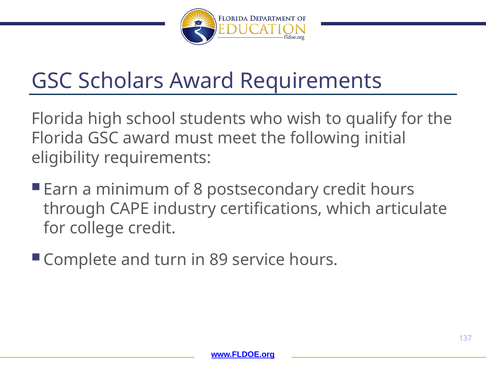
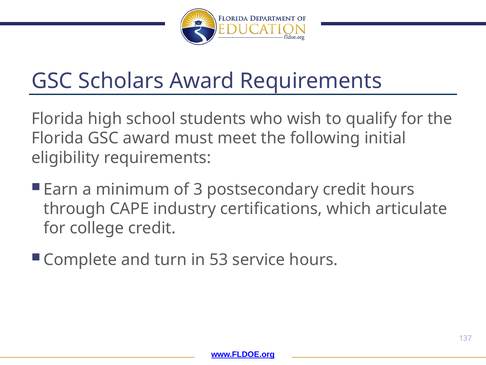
8: 8 -> 3 (198, 189)
89: 89 -> 53 (219, 260)
